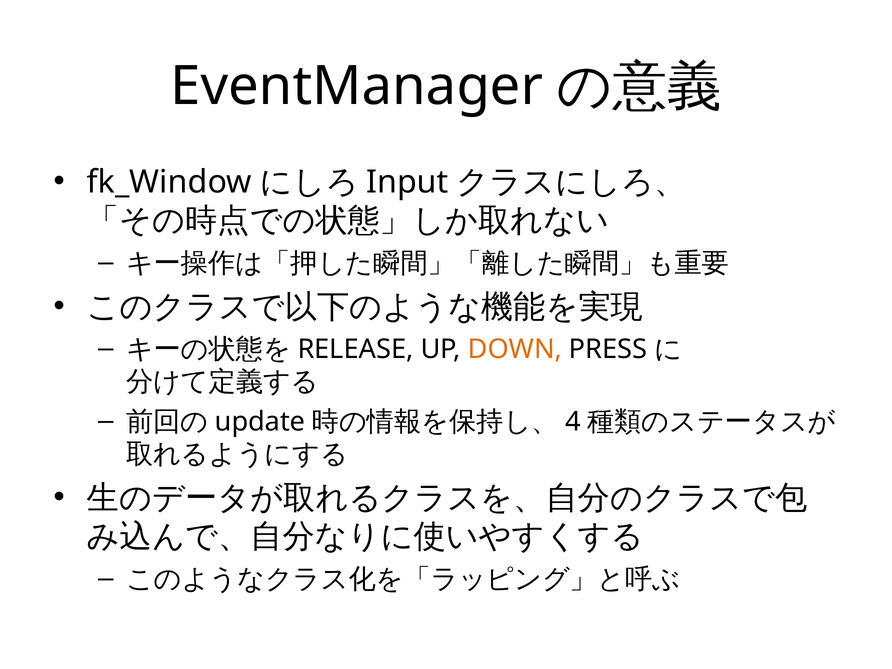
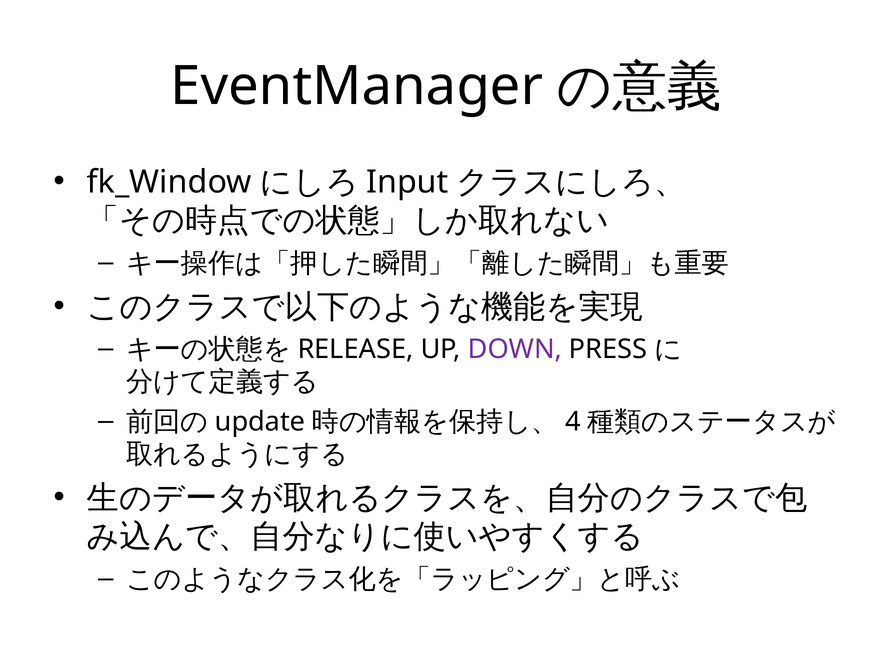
DOWN colour: orange -> purple (515, 349)
